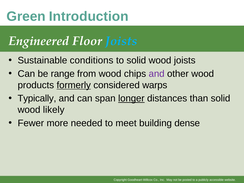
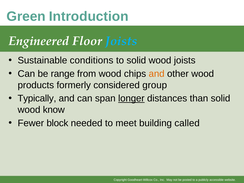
and colour: purple -> orange (157, 74)
formerly underline: present -> none (74, 85)
warps: warps -> group (155, 85)
likely: likely -> know (54, 110)
more: more -> block (57, 123)
dense: dense -> called (187, 123)
